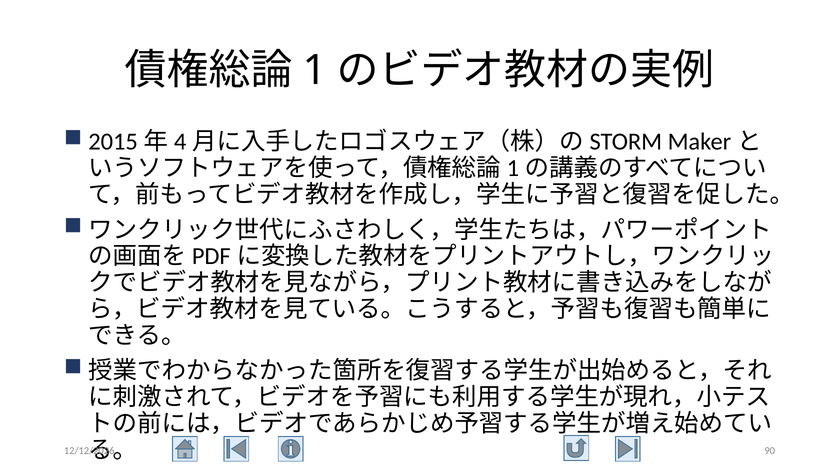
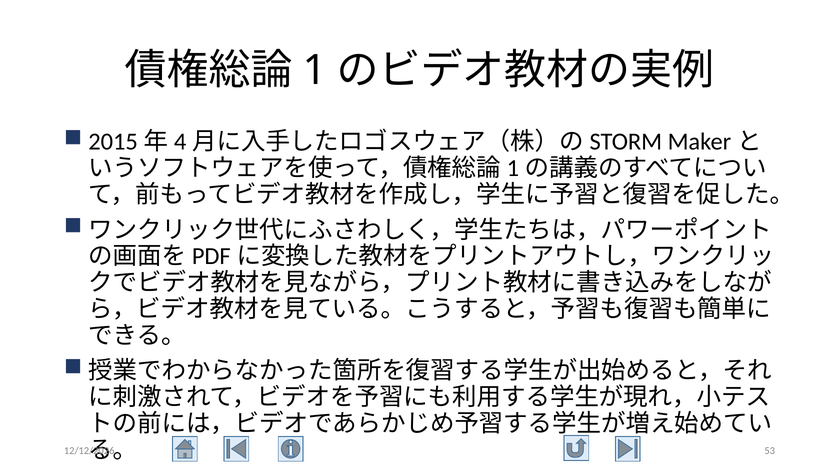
90: 90 -> 53 (770, 451)
